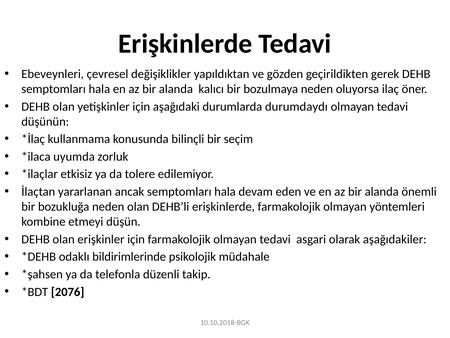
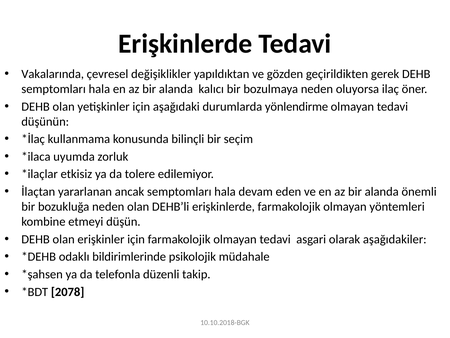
Ebeveynleri: Ebeveynleri -> Vakalarında (53, 74)
durumdaydı: durumdaydı -> yönlendirme (297, 106)
2076: 2076 -> 2078 (68, 291)
